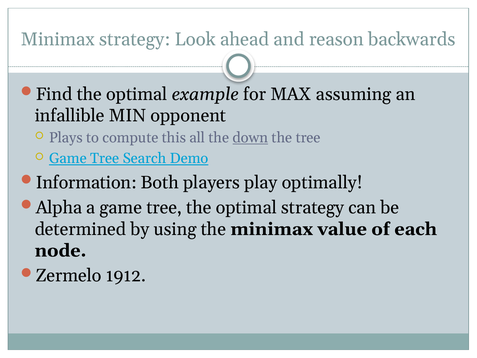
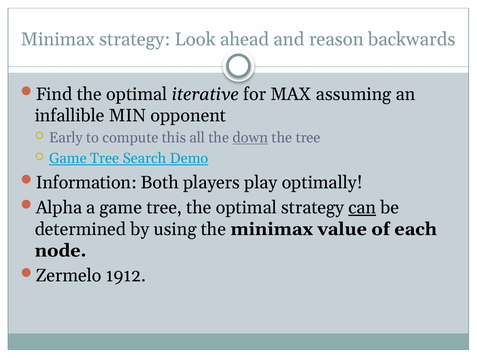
example: example -> iterative (205, 94)
Plays: Plays -> Early (66, 138)
can underline: none -> present (362, 207)
